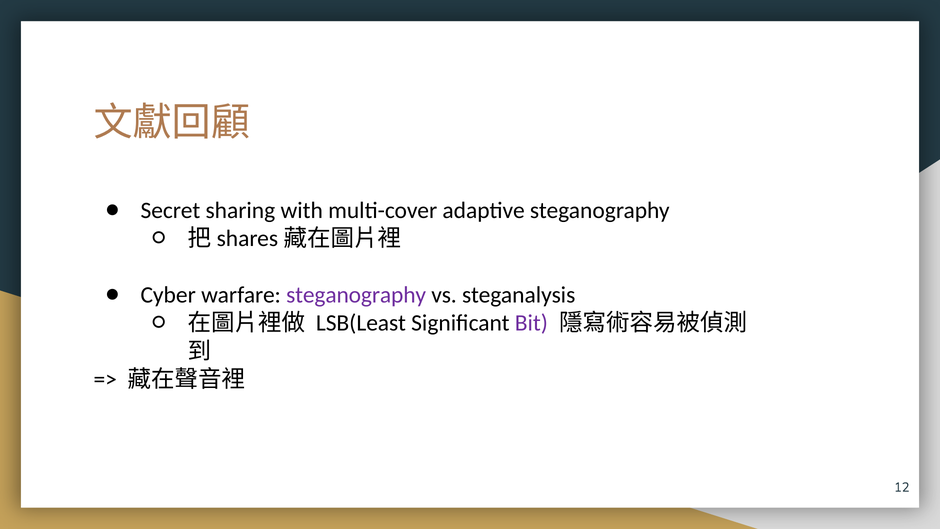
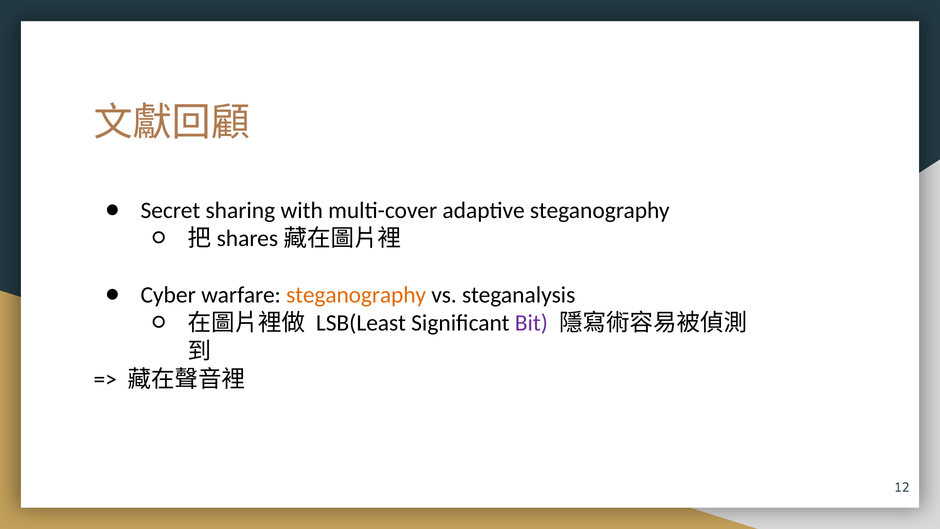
steganography colour: purple -> orange (356, 295)
